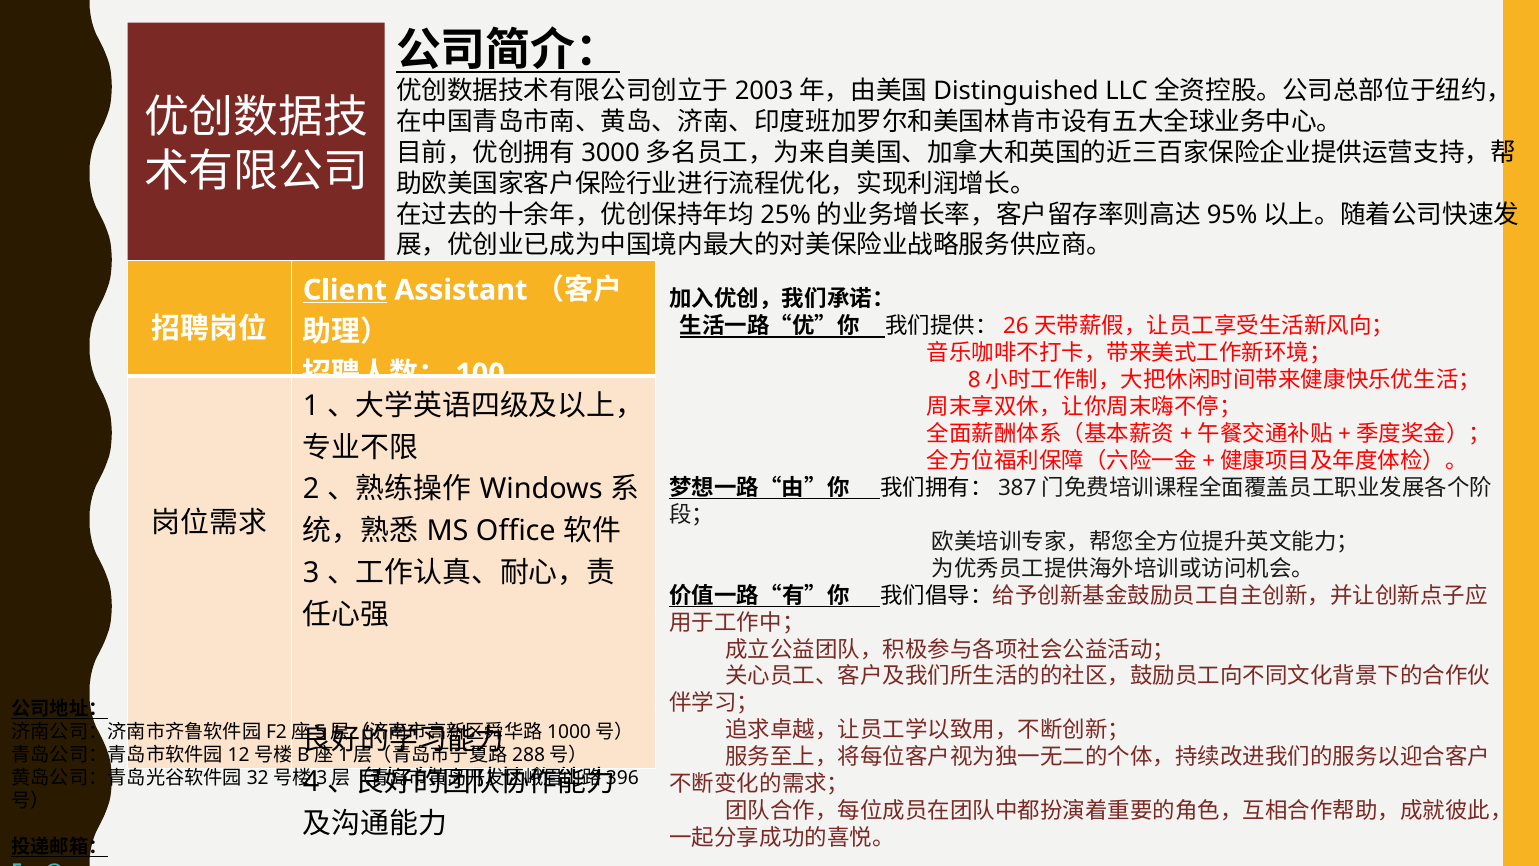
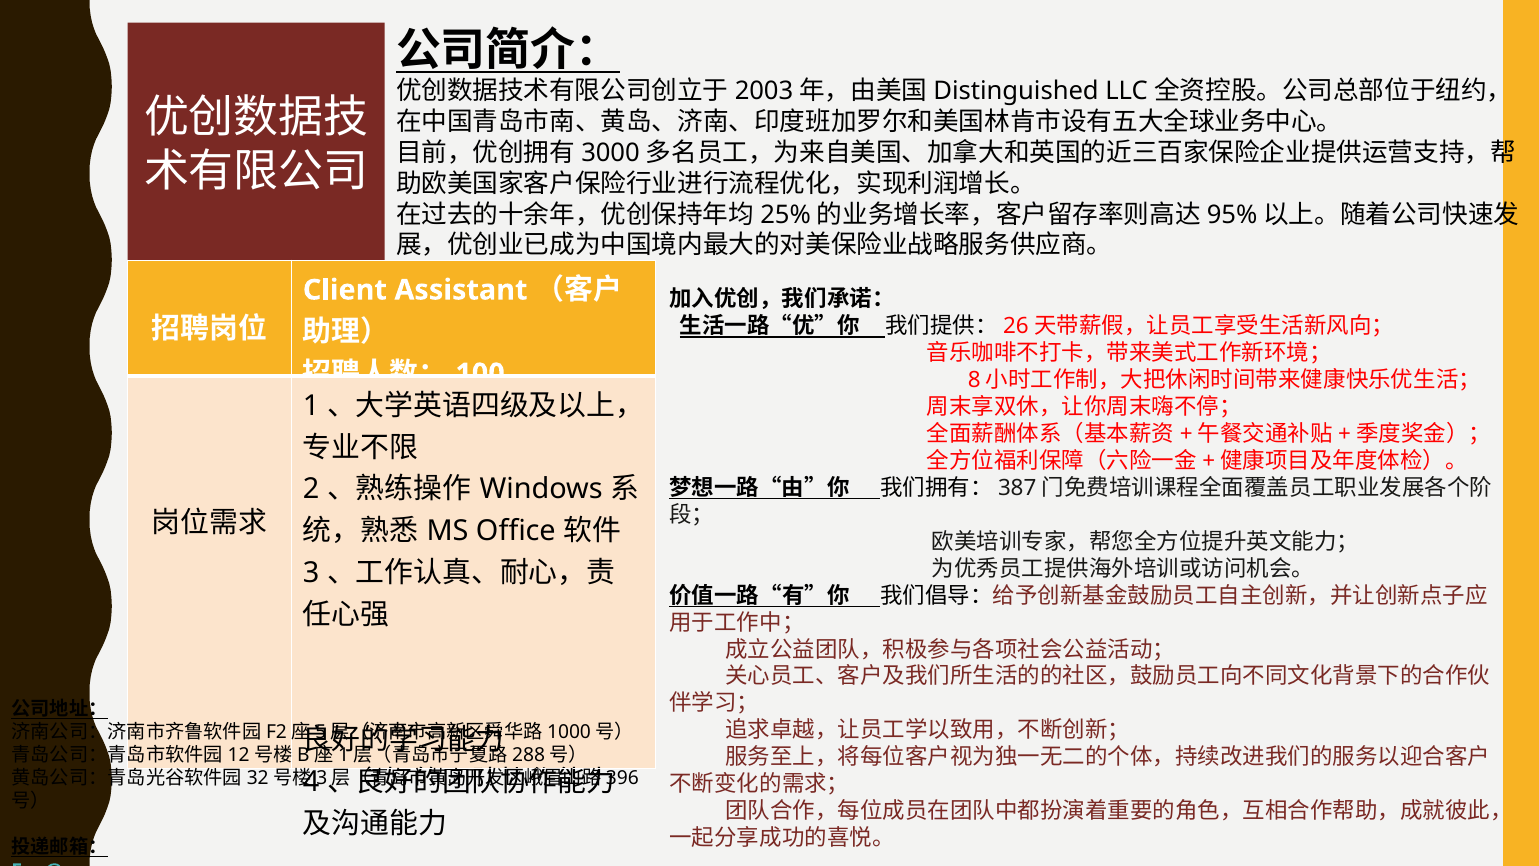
Client underline: present -> none (345, 290)
